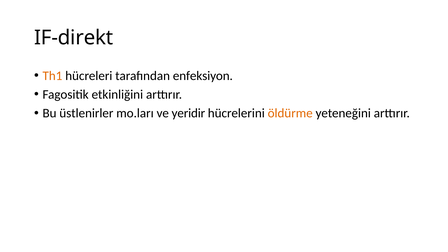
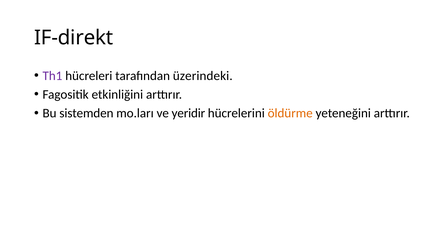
Th1 colour: orange -> purple (52, 76)
enfeksiyon: enfeksiyon -> üzerindeki (203, 76)
üstlenirler: üstlenirler -> sistemden (86, 113)
